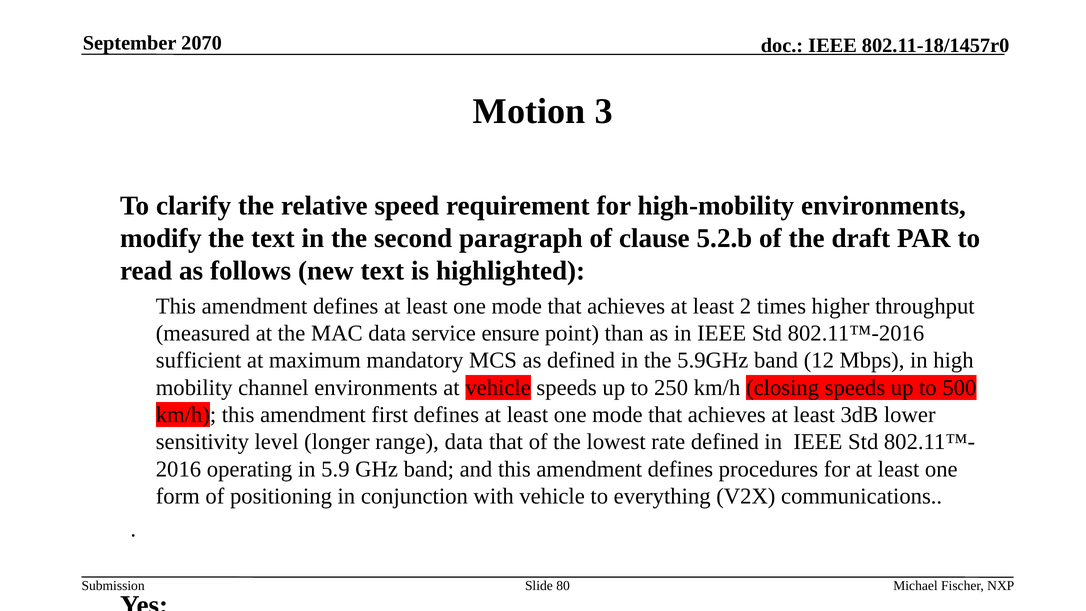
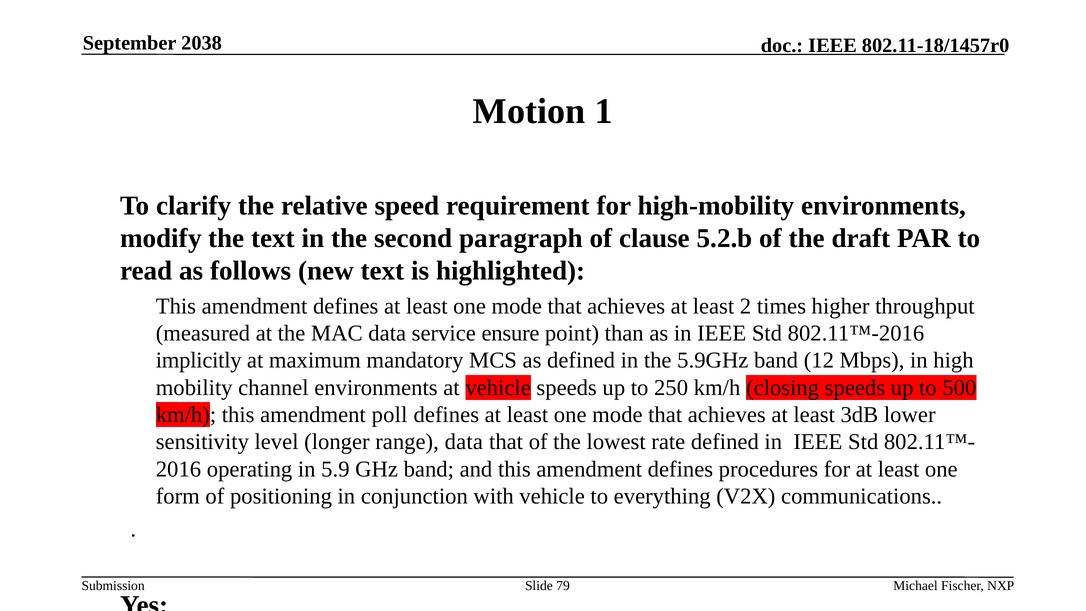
2070: 2070 -> 2038 (202, 43)
3: 3 -> 1 (604, 111)
sufficient: sufficient -> implicitly (199, 360)
first: first -> poll (390, 415)
80: 80 -> 79 (563, 586)
